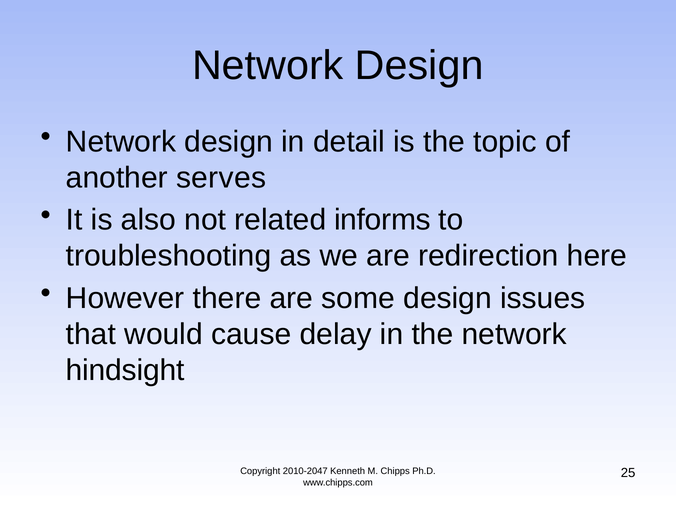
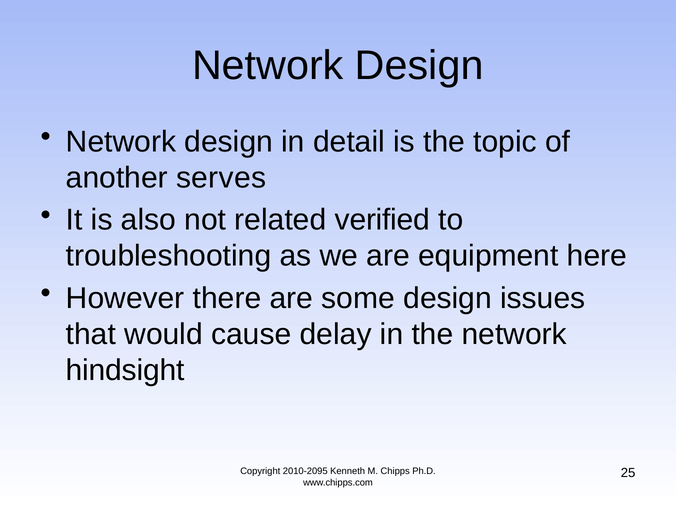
informs: informs -> verified (382, 220)
redirection: redirection -> equipment (488, 256)
2010-2047: 2010-2047 -> 2010-2095 (305, 471)
